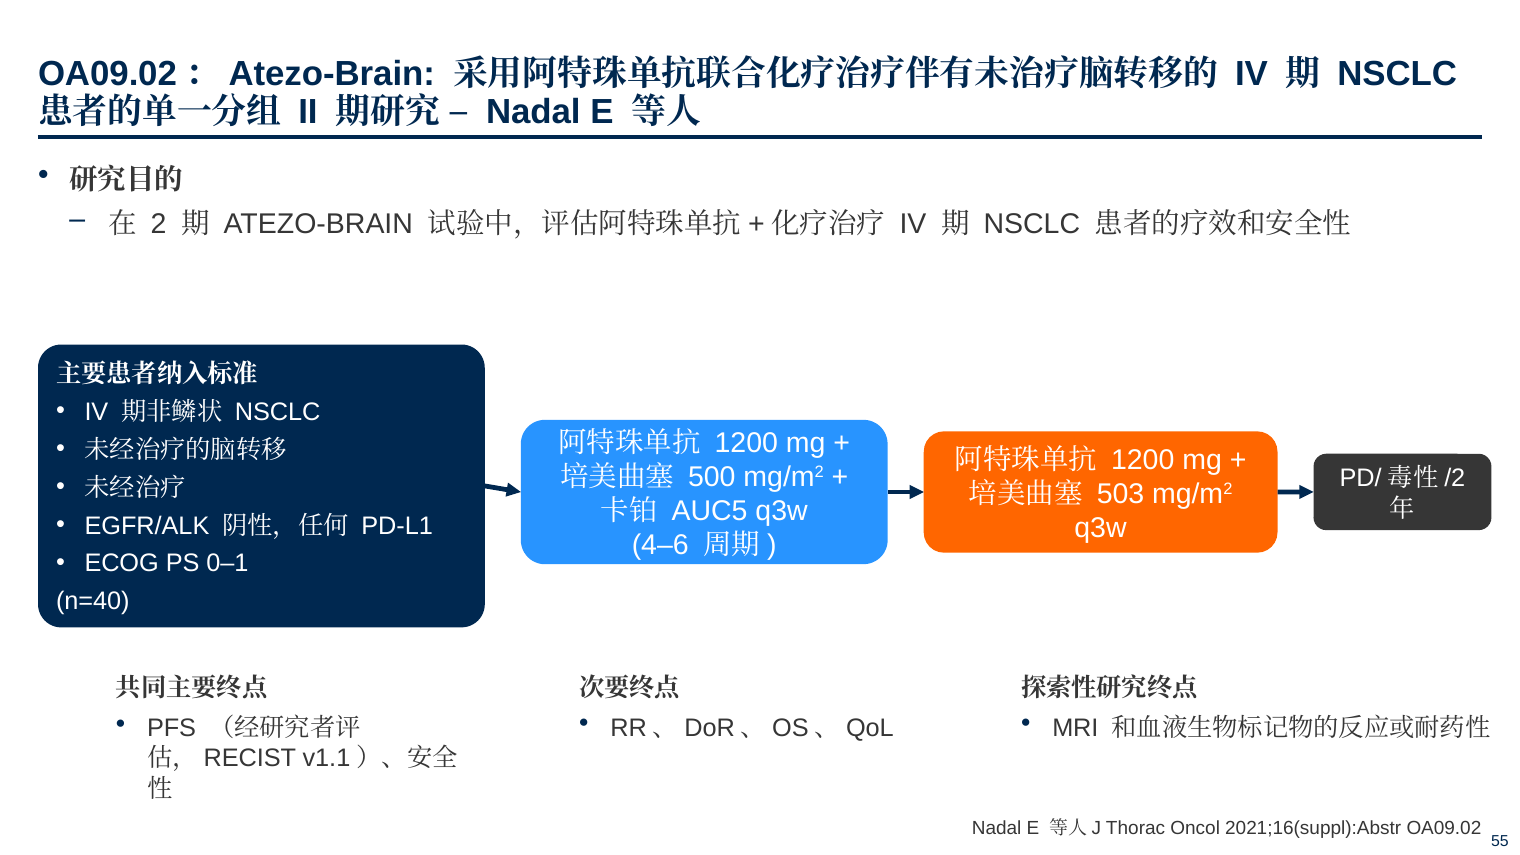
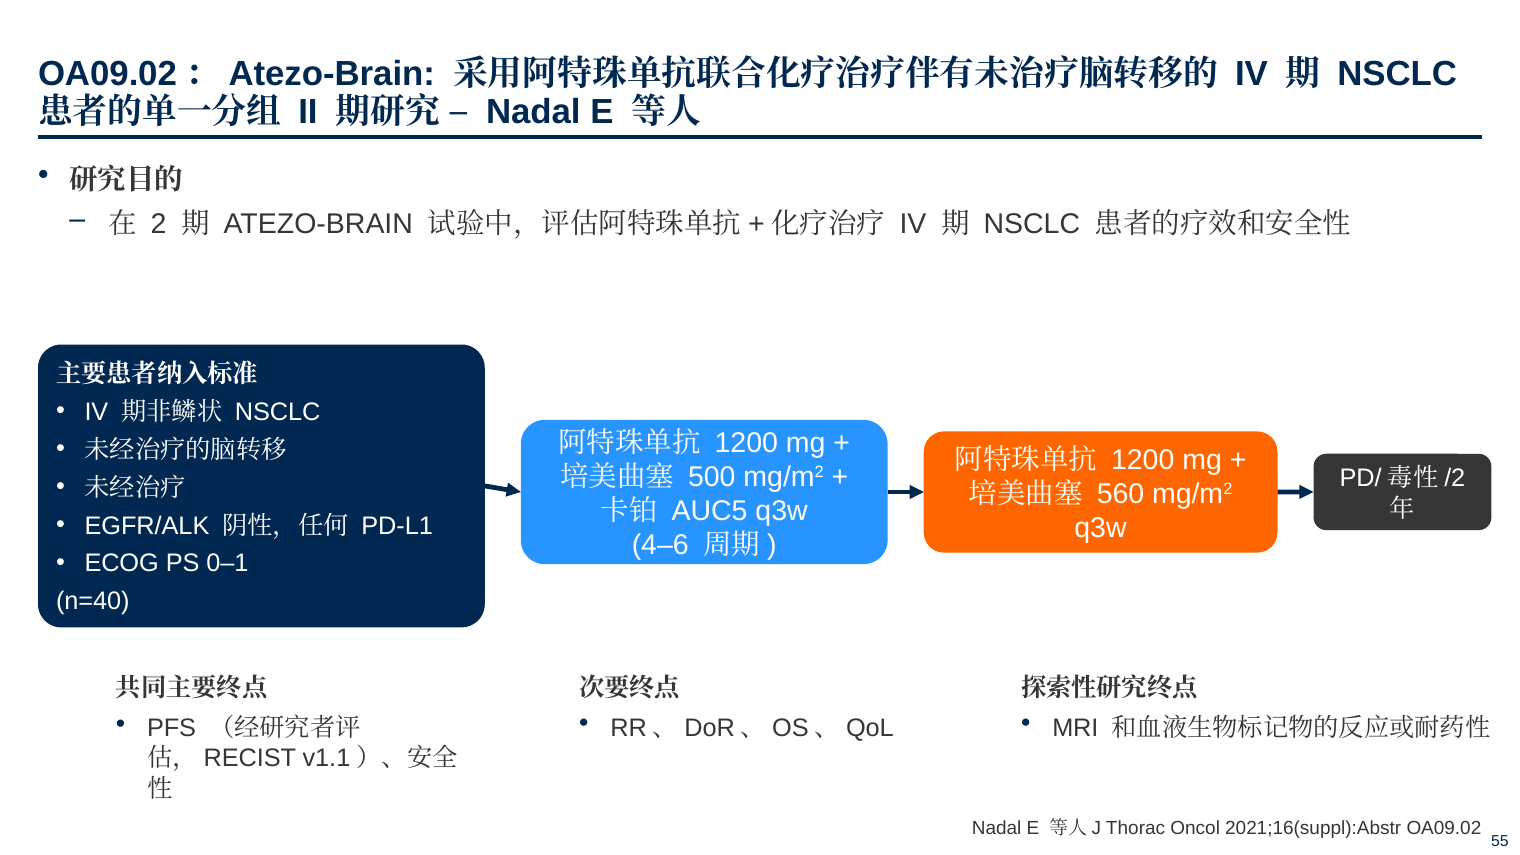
503: 503 -> 560 (1120, 494)
